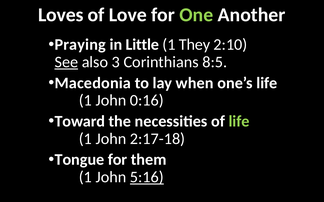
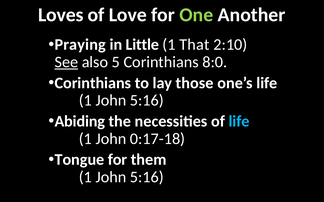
They: They -> That (194, 45)
3: 3 -> 5 (116, 62)
8:5: 8:5 -> 8:0 (215, 62)
Macedonia: Macedonia -> Corinthians (93, 83)
when: when -> those (195, 83)
0:16: 0:16 -> 5:16 (147, 101)
Toward: Toward -> Abiding (80, 122)
life colour: light green -> light blue (239, 122)
2:17-18: 2:17-18 -> 0:17-18 (158, 139)
5:16 underline: present -> none (147, 177)
